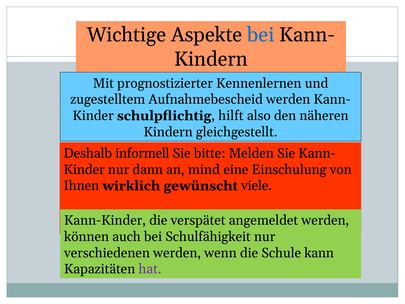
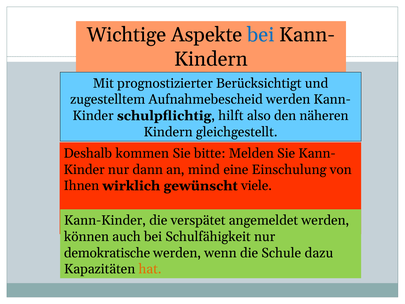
Kennenlernen: Kennenlernen -> Berücksichtigt (259, 83)
informell: informell -> kommen (142, 153)
verschiedenen: verschiedenen -> demokratische (107, 253)
kann: kann -> dazu (319, 253)
hat colour: purple -> orange (150, 269)
